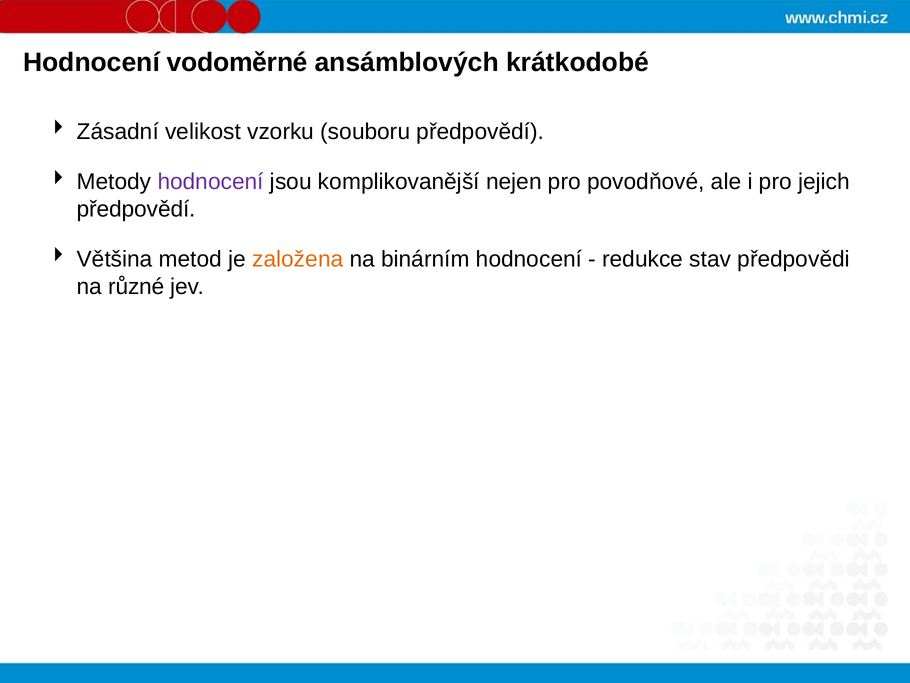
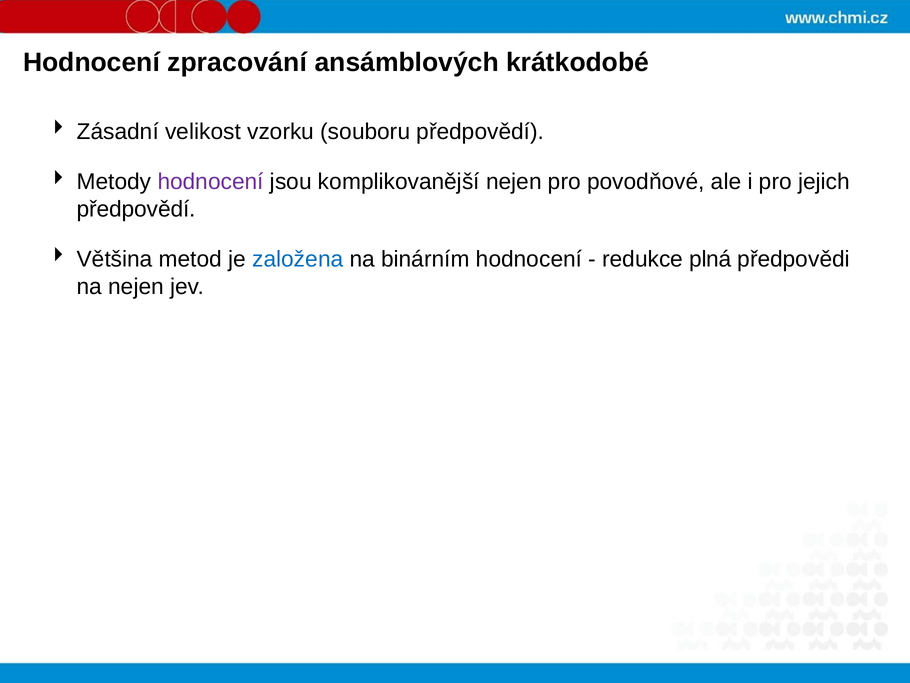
vodoměrné: vodoměrné -> zpracování (237, 63)
založena colour: orange -> blue (298, 259)
stav: stav -> plná (710, 259)
na různé: různé -> nejen (136, 286)
